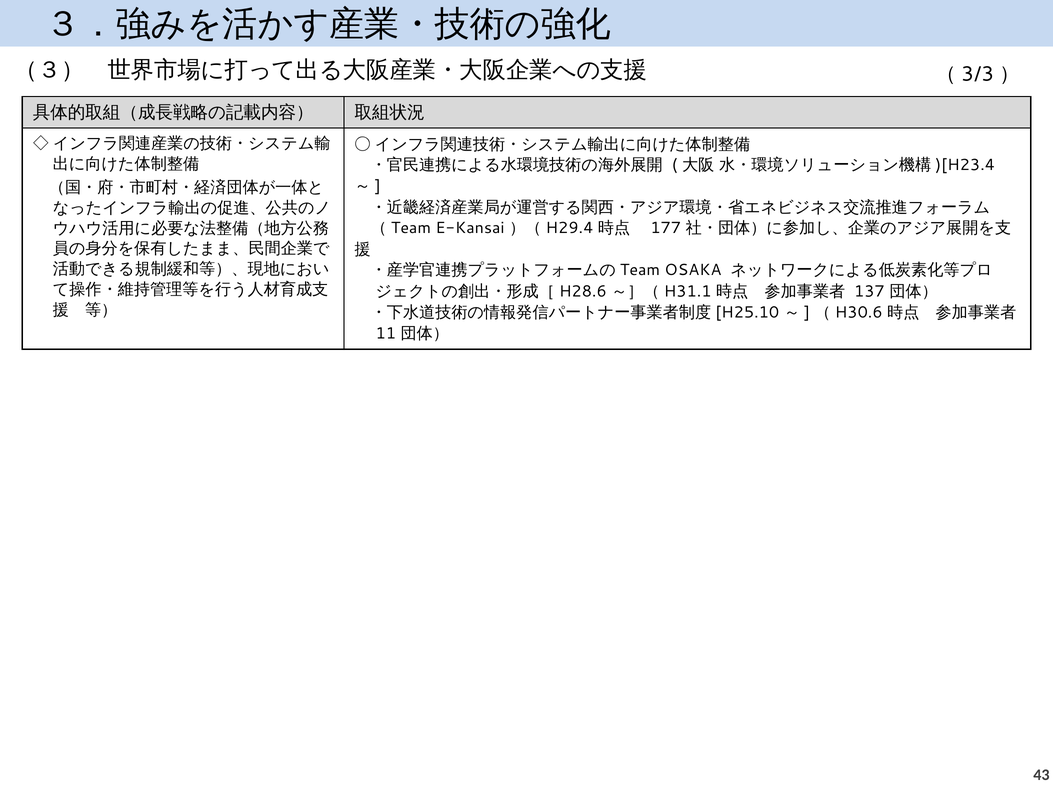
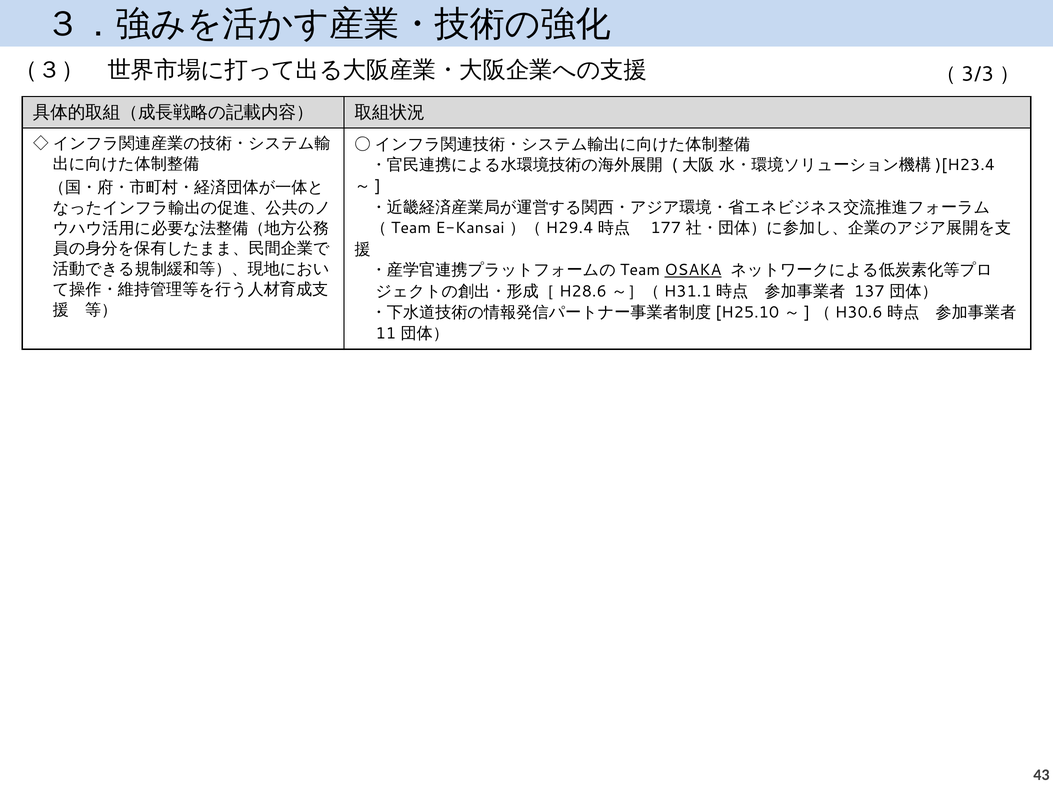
OSAKA underline: none -> present (693, 270)
